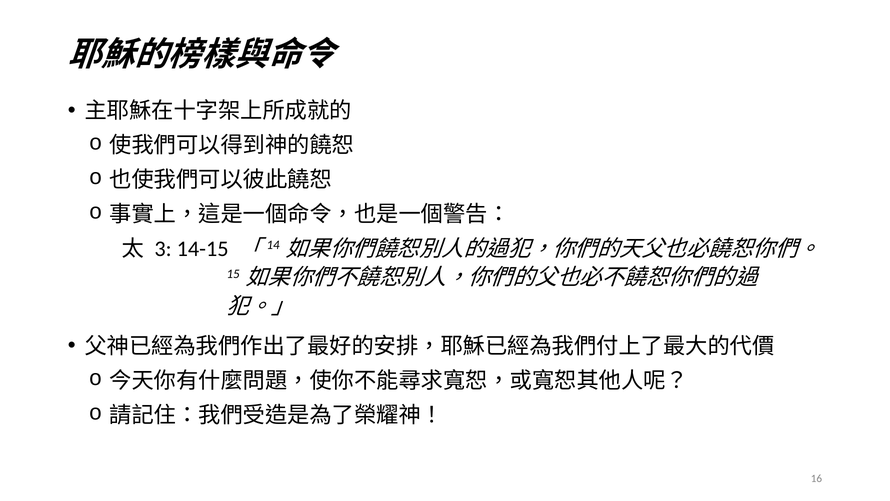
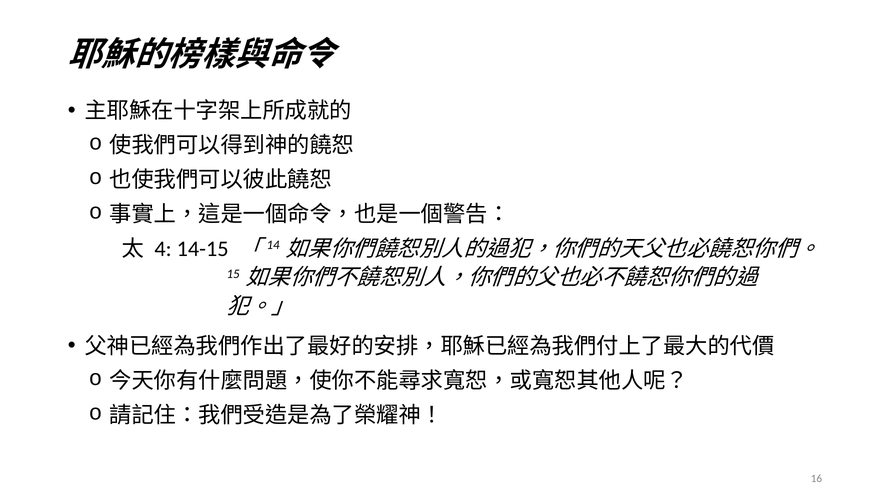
3: 3 -> 4 (163, 249)
